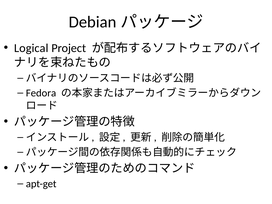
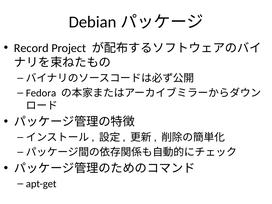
Logical: Logical -> Record (31, 48)
